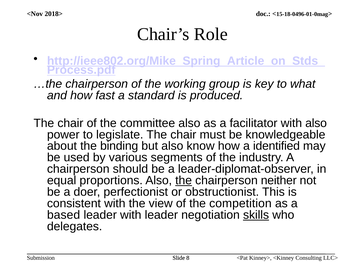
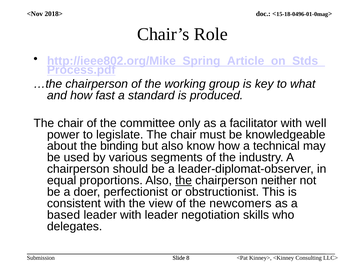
committee also: also -> only (189, 123)
with also: also -> well (316, 123)
identified: identified -> technical (276, 146)
competition: competition -> newcomers (240, 204)
skills underline: present -> none (256, 215)
